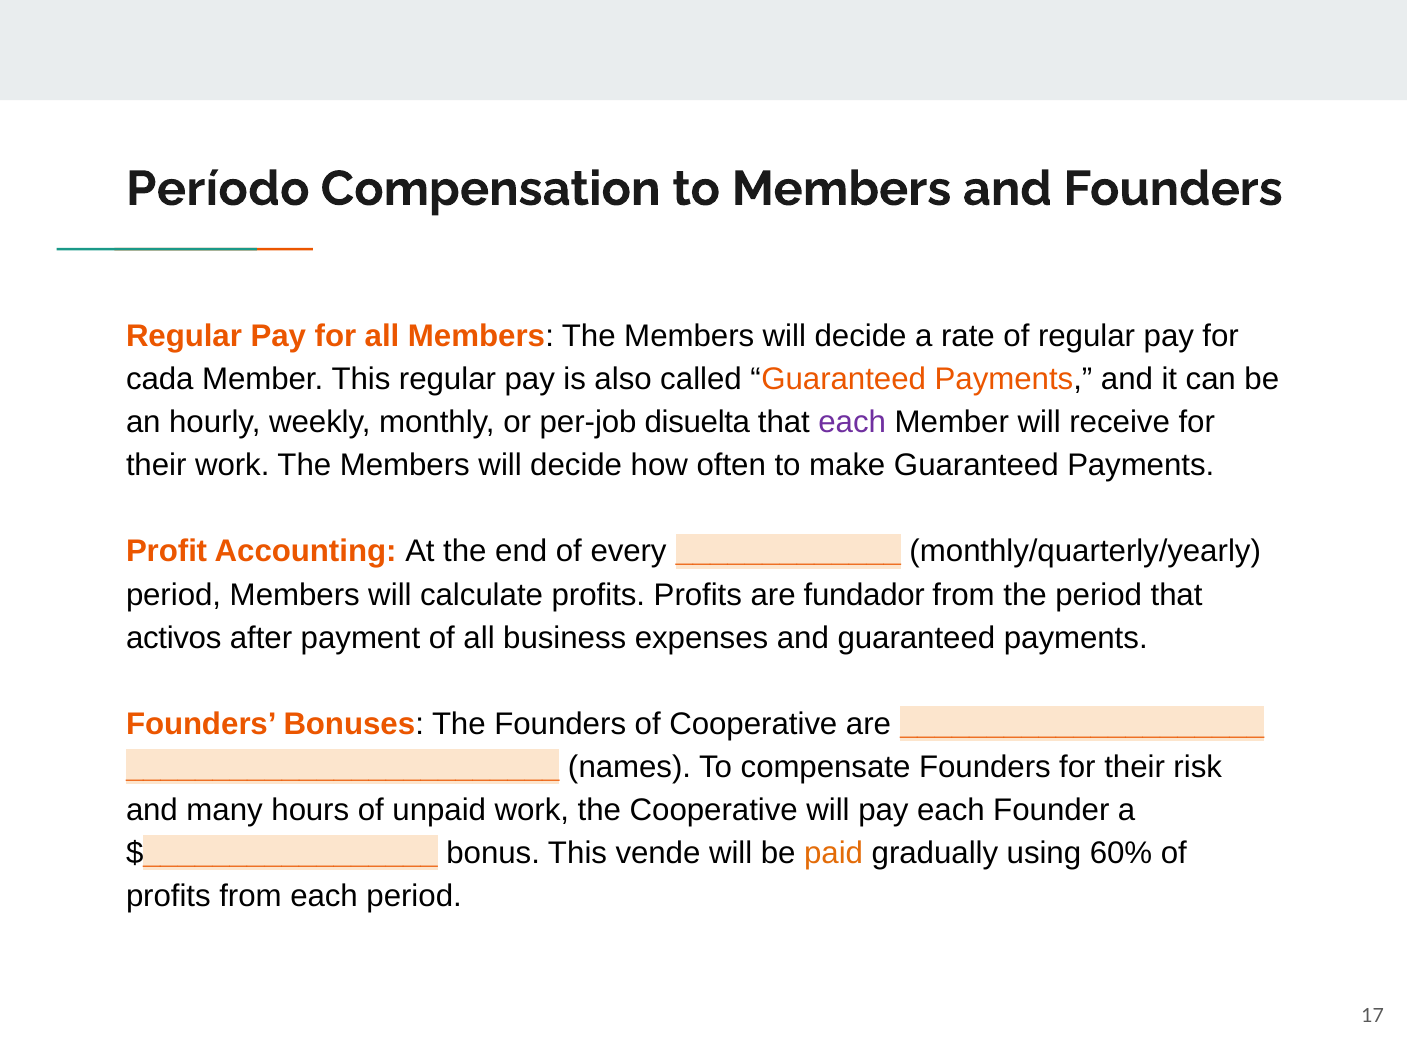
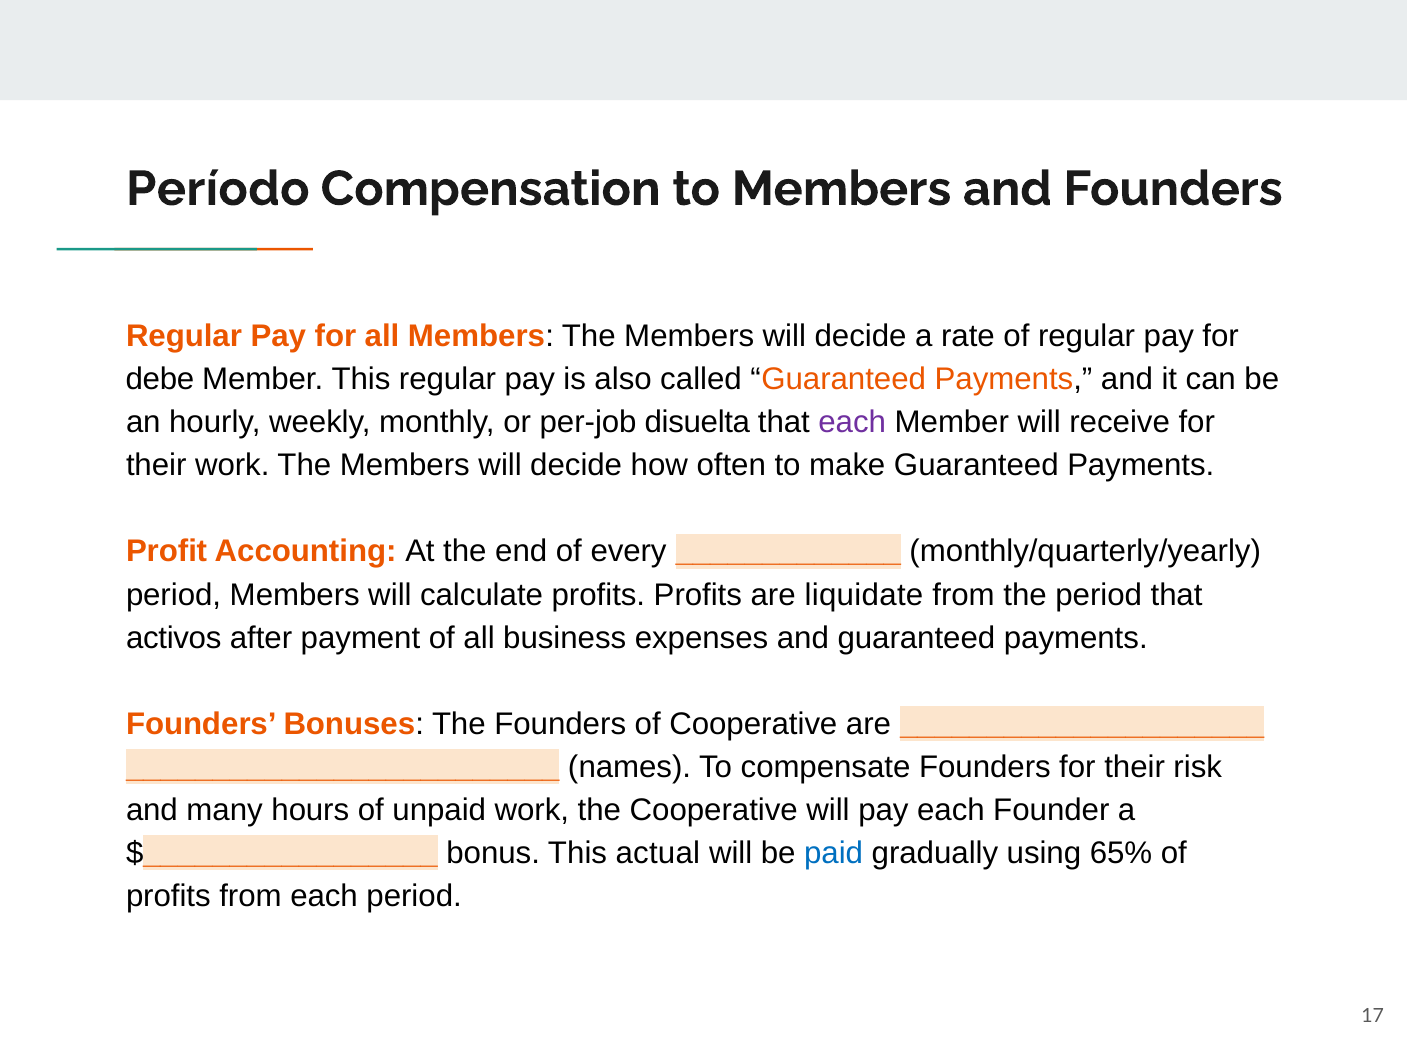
cada: cada -> debe (160, 379)
fundador: fundador -> liquidate (864, 595)
vende: vende -> actual (658, 853)
paid colour: orange -> blue (834, 853)
60%: 60% -> 65% (1121, 853)
